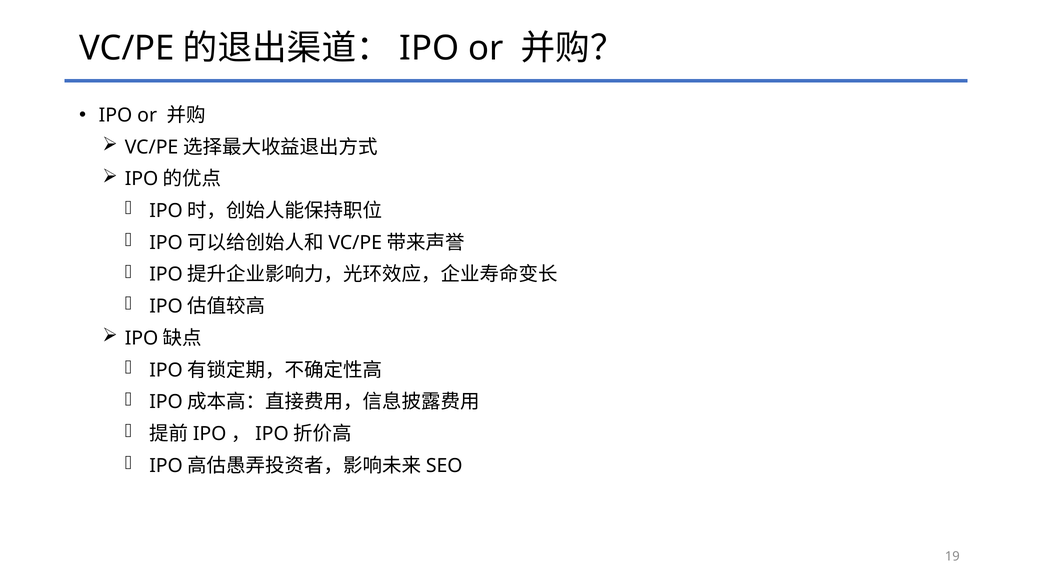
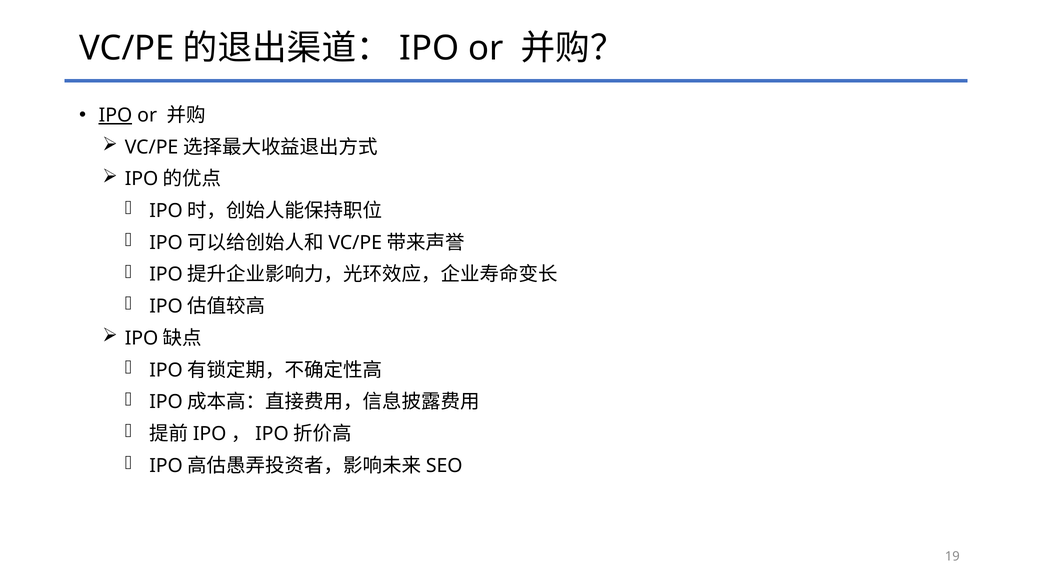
IPO underline: none -> present (115, 115)
